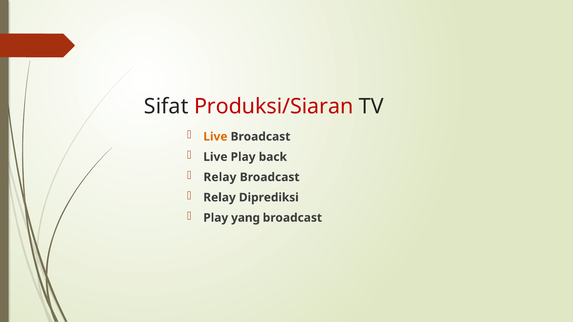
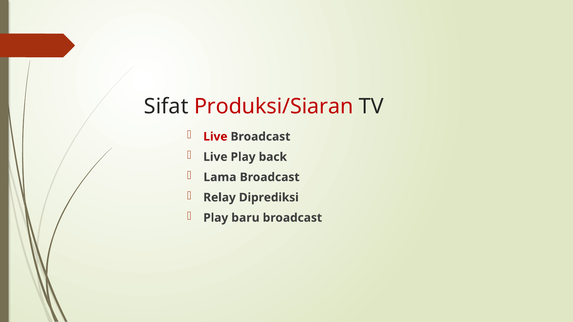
Live colour: orange -> red (215, 137)
Relay: Relay -> Lama (220, 177)
yang: yang -> baru (245, 218)
